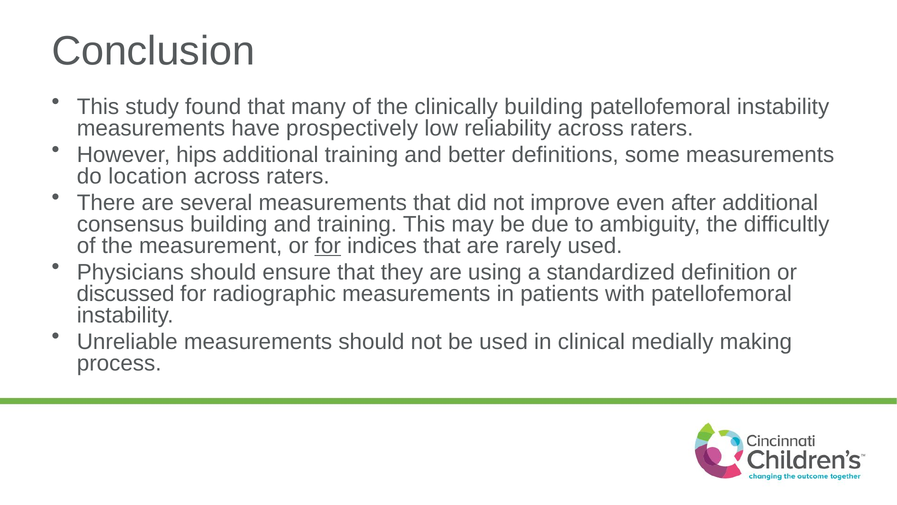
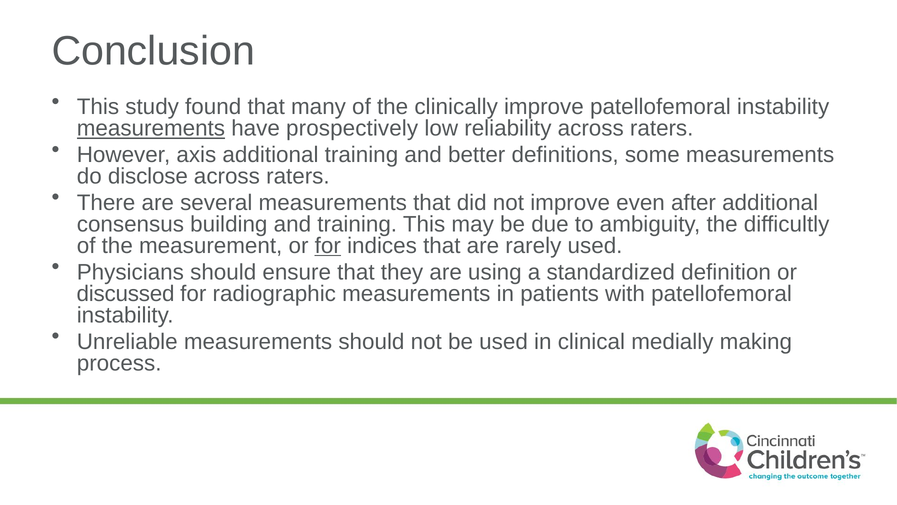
clinically building: building -> improve (544, 107)
measurements underline: none -> present (151, 128)
hips: hips -> axis (196, 155)
location: location -> disclose (148, 176)
